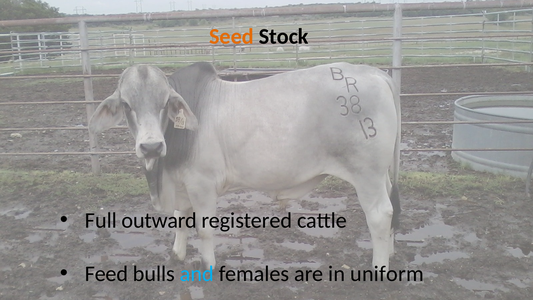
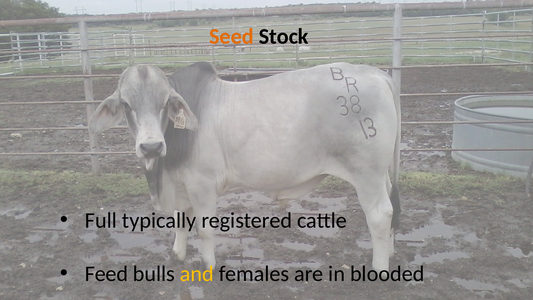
outward: outward -> typically (159, 220)
and colour: light blue -> yellow (197, 274)
uniform: uniform -> blooded (387, 274)
